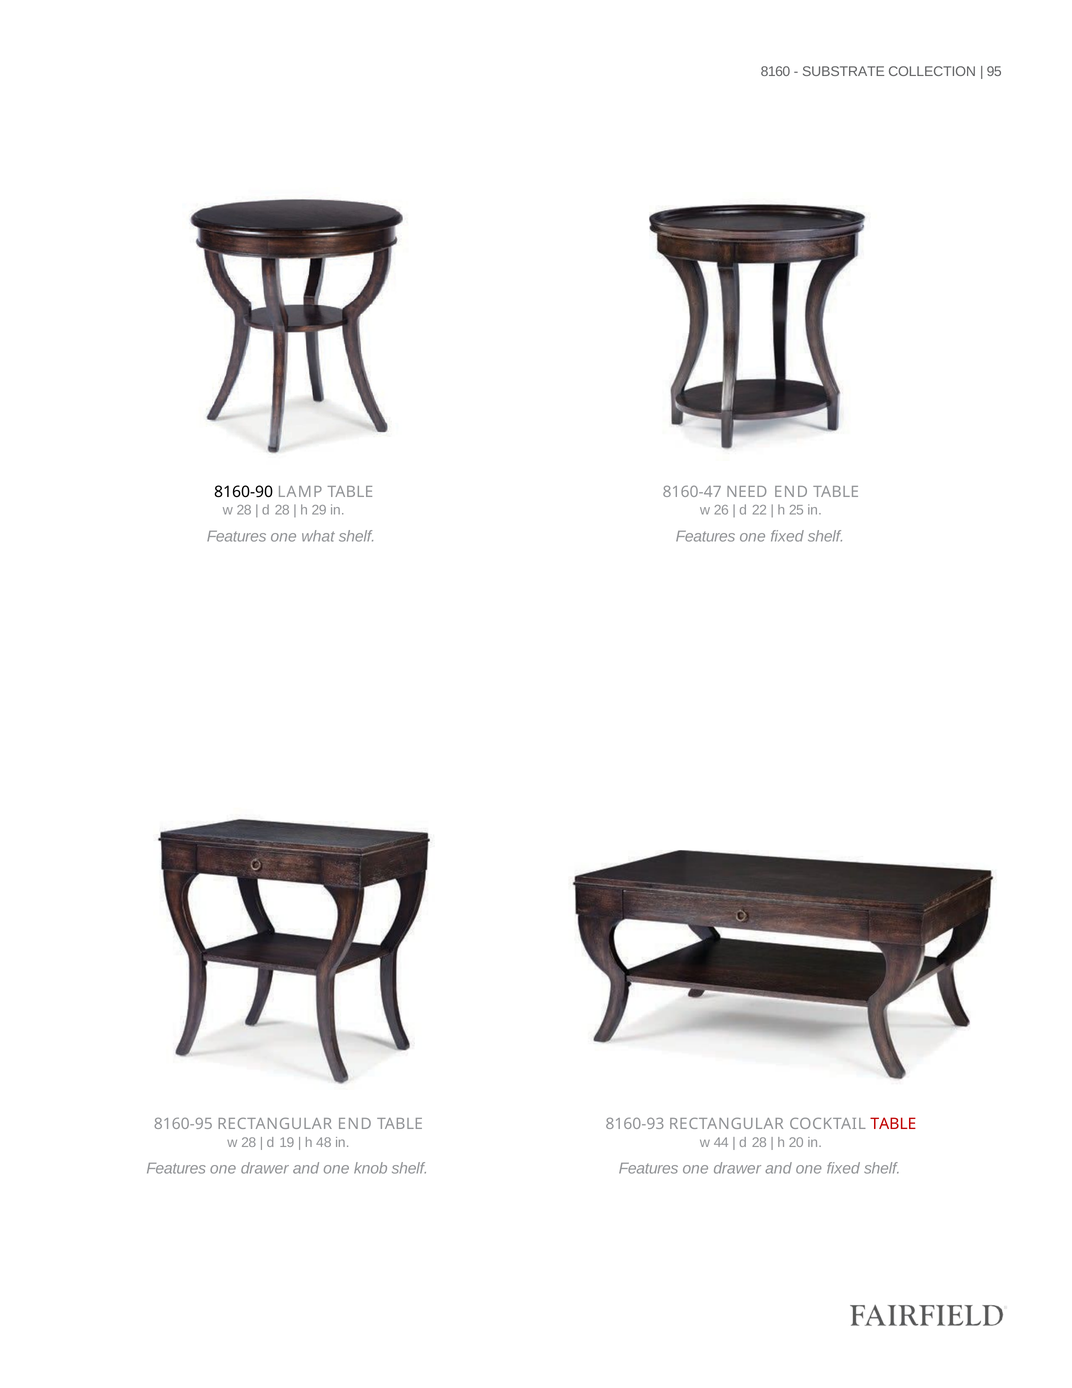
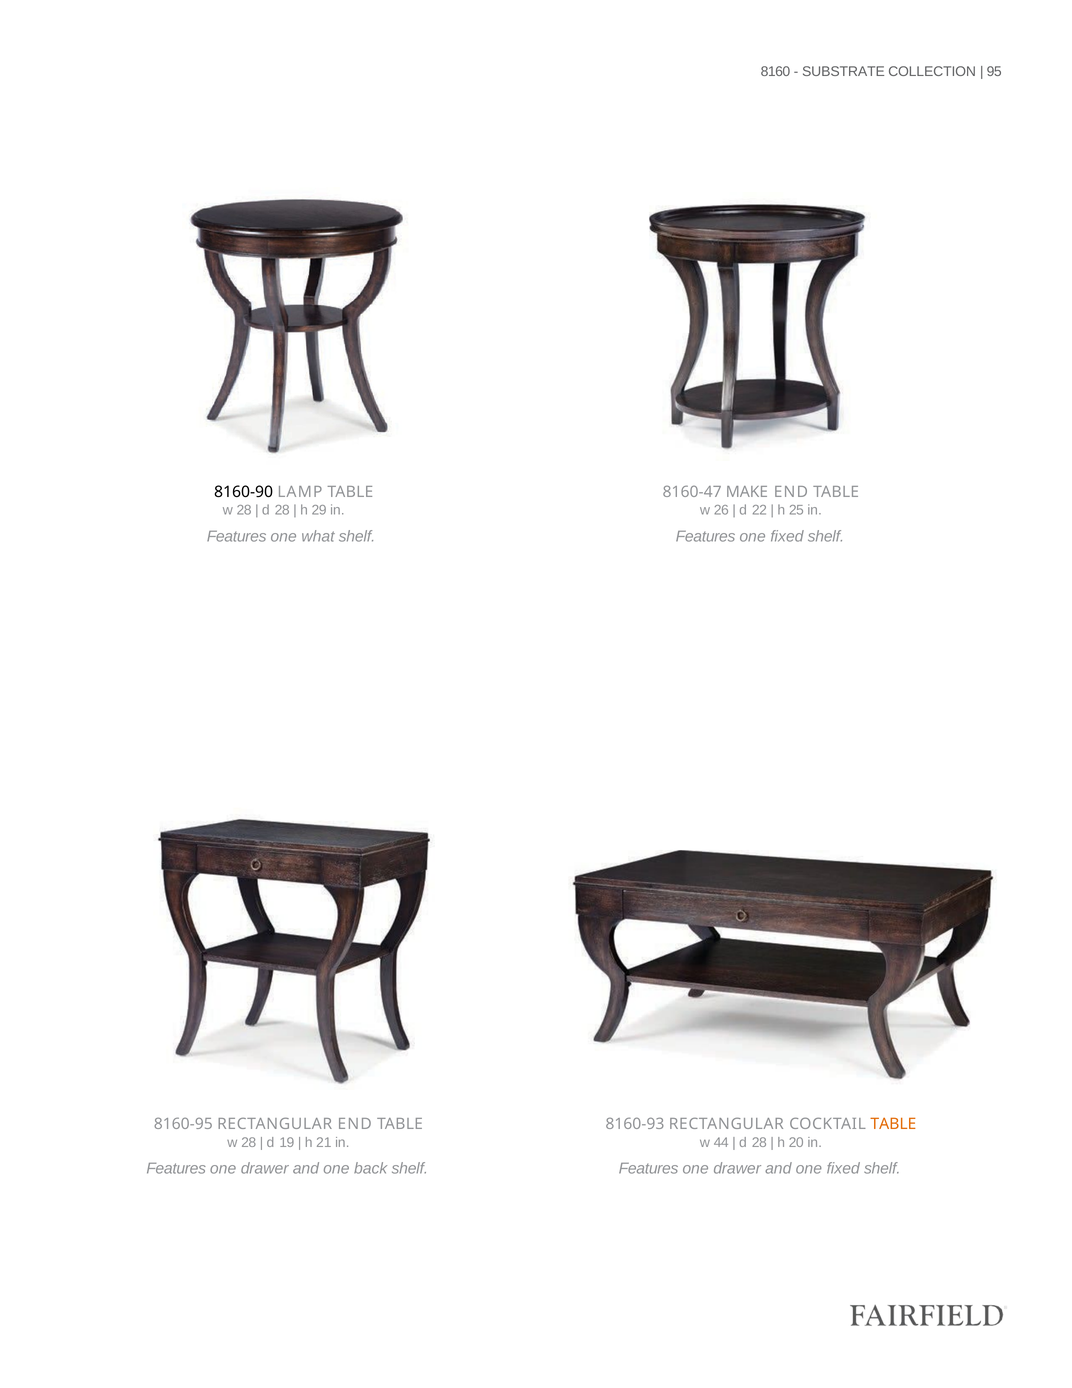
NEED: NEED -> MAKE (747, 492)
TABLE colour: red -> orange (893, 1123)
48: 48 -> 21 (324, 1142)
knob: knob -> back (371, 1168)
